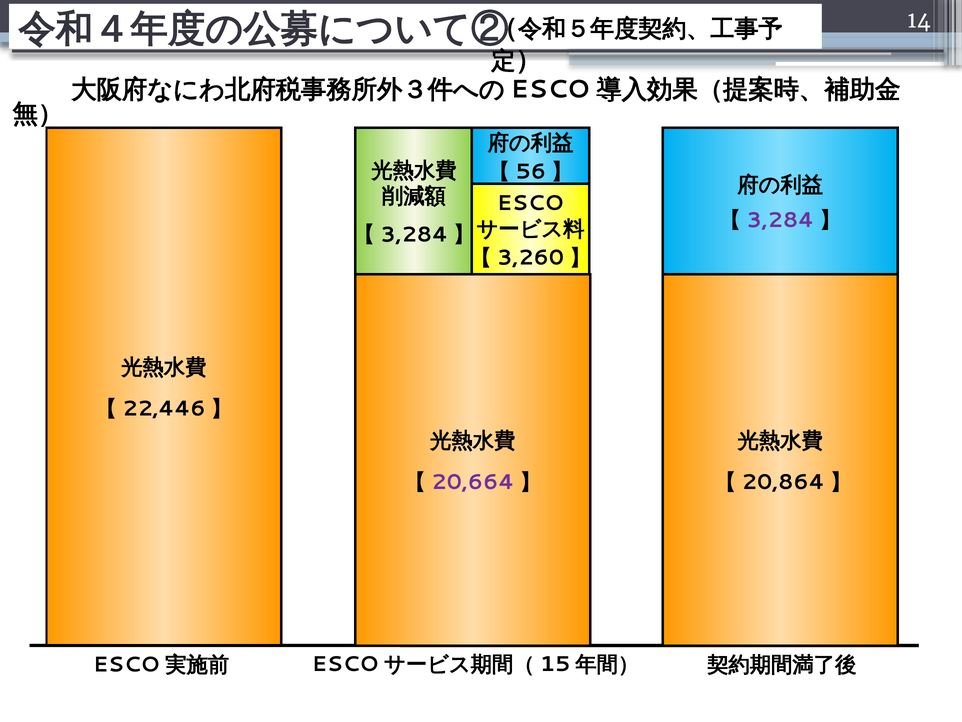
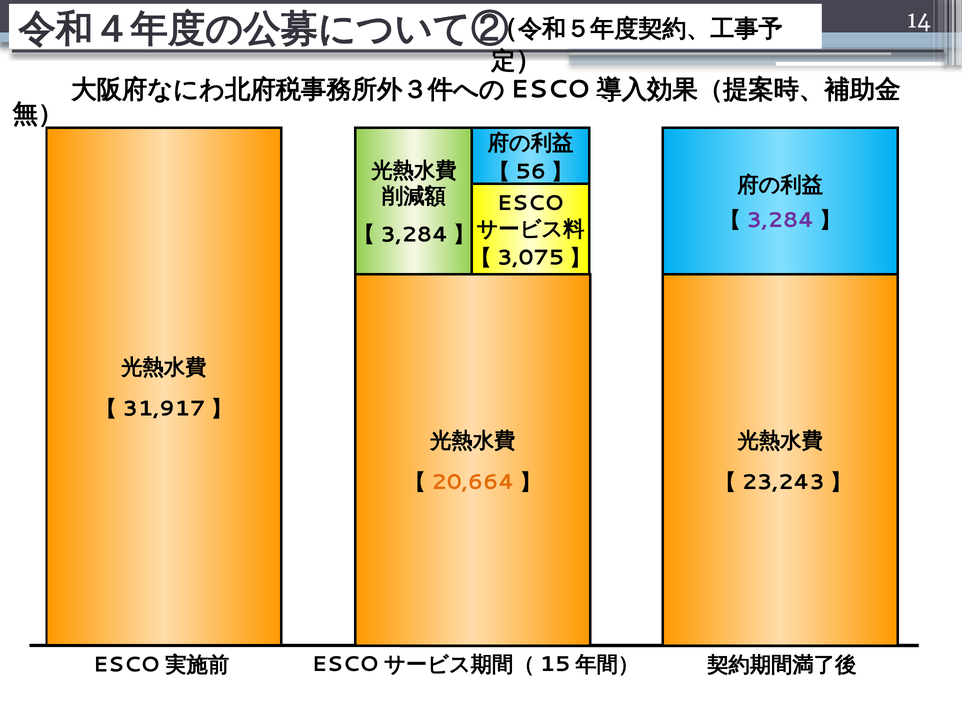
3,260: 3,260 -> 3,075 (531, 258)
22,446: 22,446 -> 31,917 (164, 409)
20,664 colour: purple -> orange (473, 482)
20,864: 20,864 -> 23,243 (783, 482)
